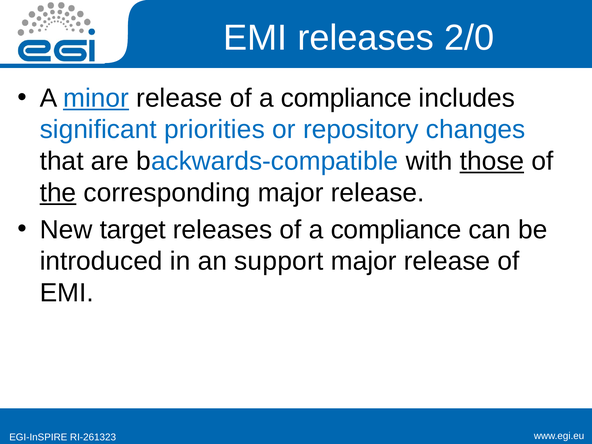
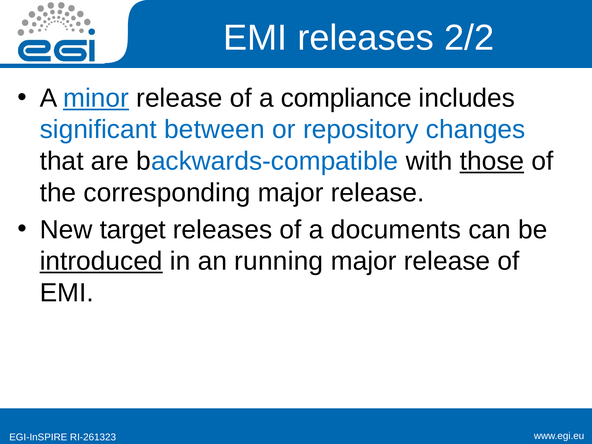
2/0: 2/0 -> 2/2 (469, 38)
priorities: priorities -> between (214, 130)
the underline: present -> none (58, 193)
releases of a compliance: compliance -> documents (396, 230)
introduced underline: none -> present (101, 261)
support: support -> running (279, 261)
